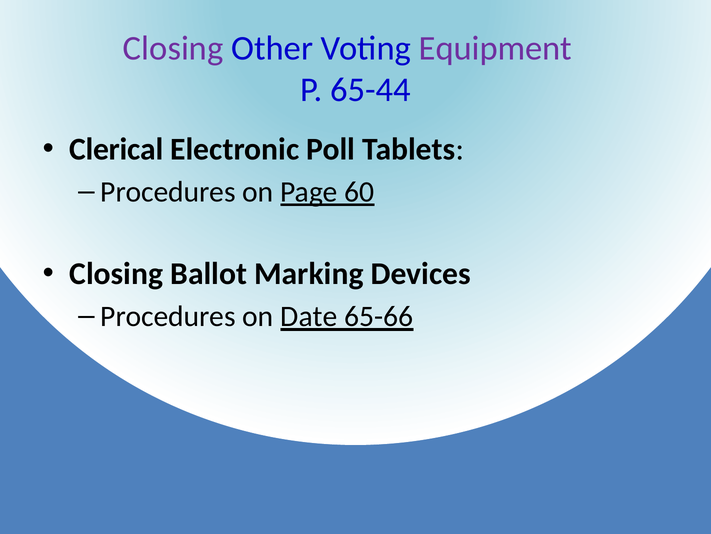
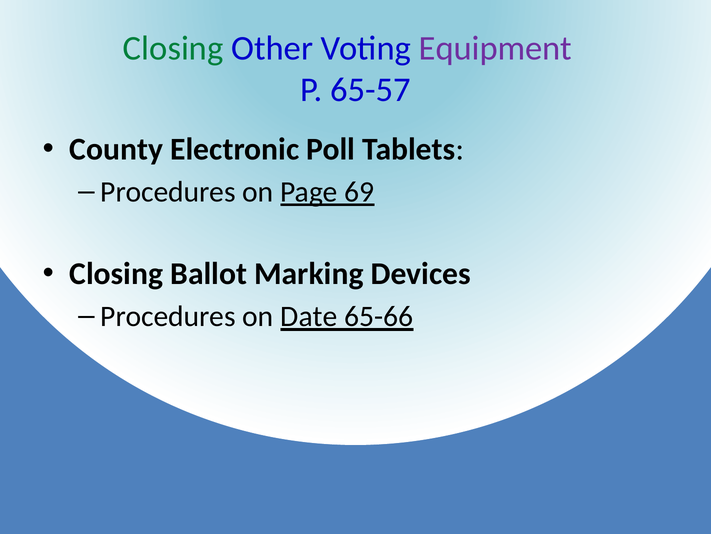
Closing colour: purple -> green (173, 48)
65-44: 65-44 -> 65-57 (370, 90)
Clerical: Clerical -> County (116, 149)
60: 60 -> 69 (359, 192)
